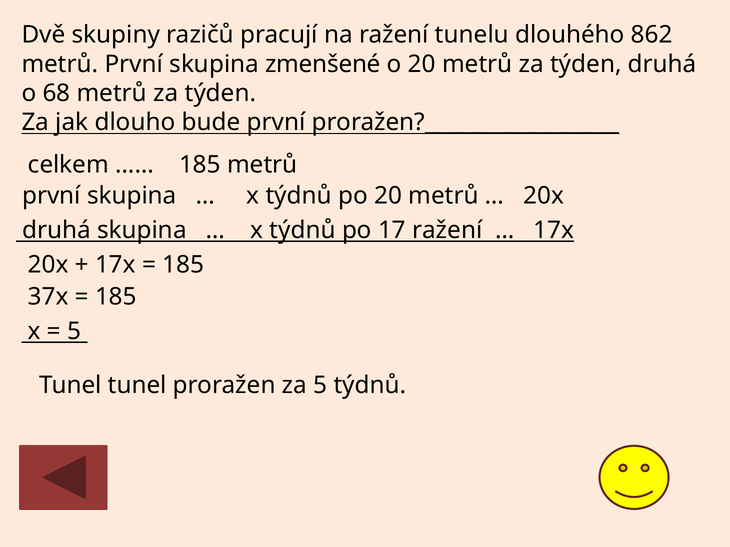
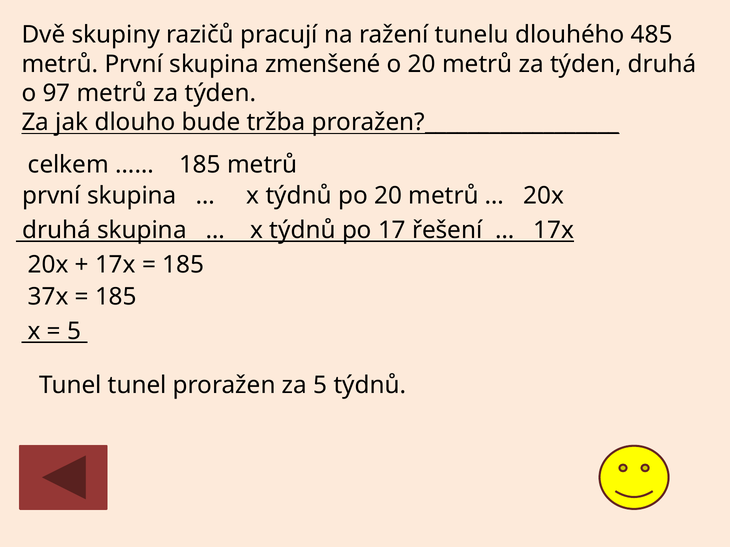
862: 862 -> 485 (652, 35)
68: 68 -> 97 (56, 93)
bude první: první -> tržba (276, 123)
17 ražení: ražení -> řešení (447, 230)
